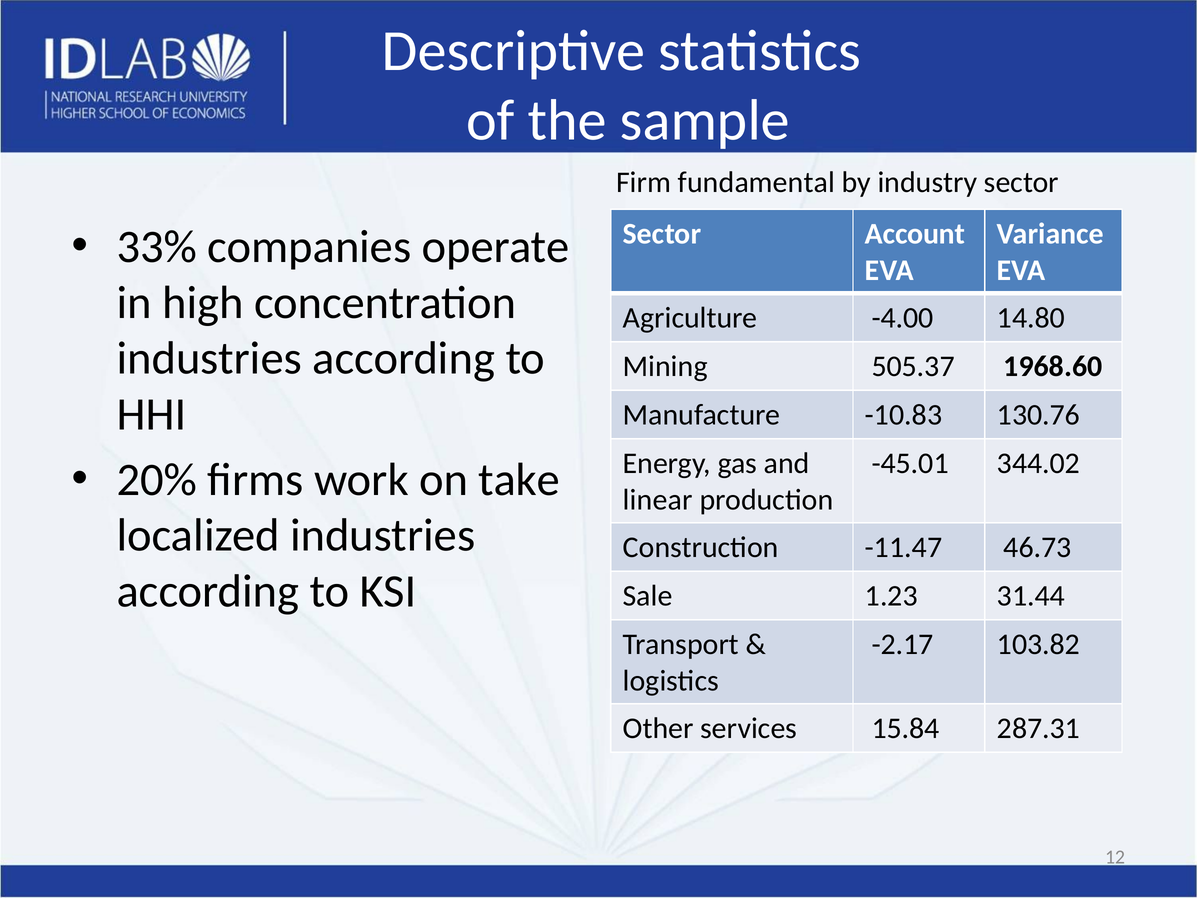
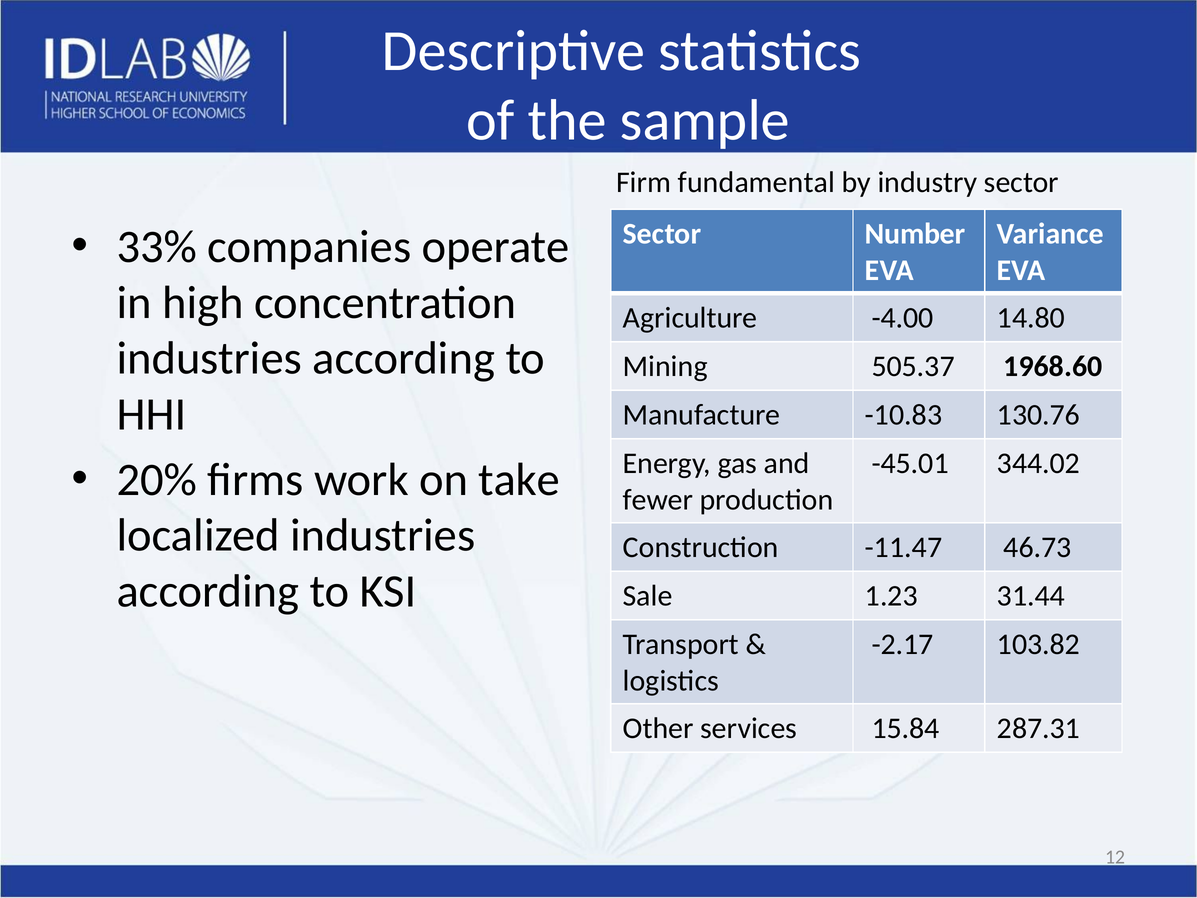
Account: Account -> Number (915, 234)
linear: linear -> fewer (658, 500)
